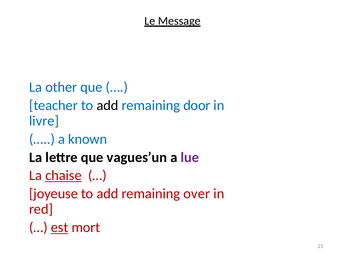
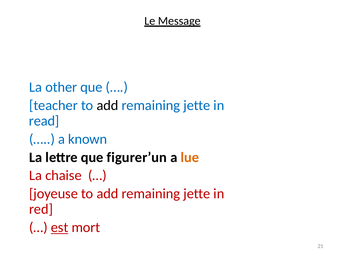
door: door -> jette (197, 105)
livre: livre -> read (44, 121)
vagues’un: vagues’un -> figurer’un (137, 157)
lue colour: purple -> orange (190, 157)
chaise underline: present -> none (63, 176)
over: over -> jette (197, 194)
